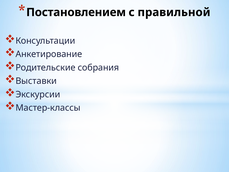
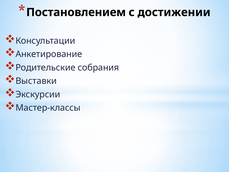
правильной: правильной -> достижении (174, 12)
